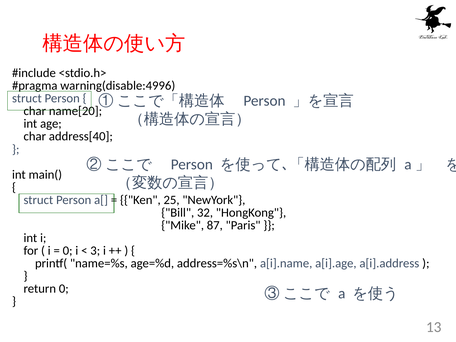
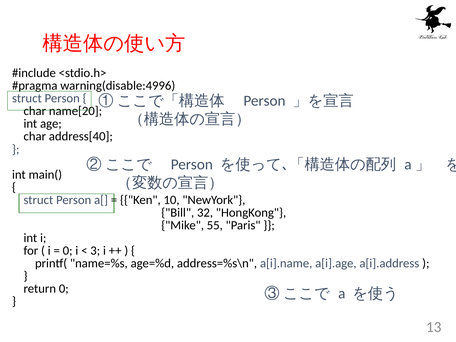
25: 25 -> 10 (172, 200)
87: 87 -> 55 (215, 225)
